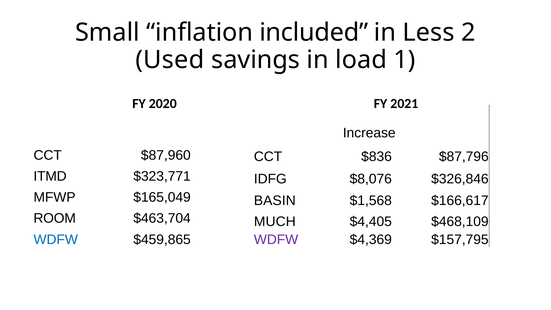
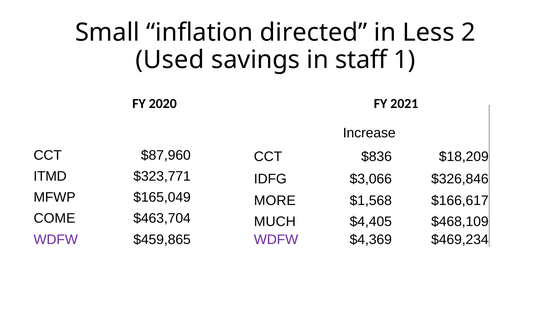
included: included -> directed (314, 33)
load: load -> staff (361, 60)
$87,796: $87,796 -> $18,209 (464, 157)
$8,076: $8,076 -> $3,066 (371, 179)
BASIN: BASIN -> MORE (275, 201)
ROOM: ROOM -> COME (55, 218)
WDFW colour: blue -> purple (56, 239)
$157,795: $157,795 -> $469,234 (460, 239)
